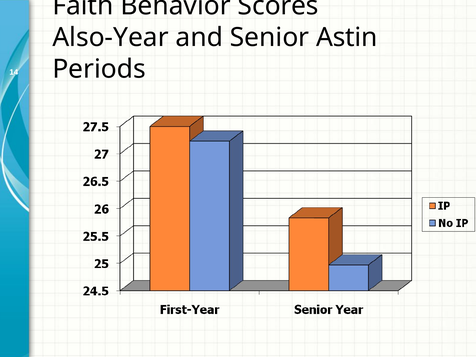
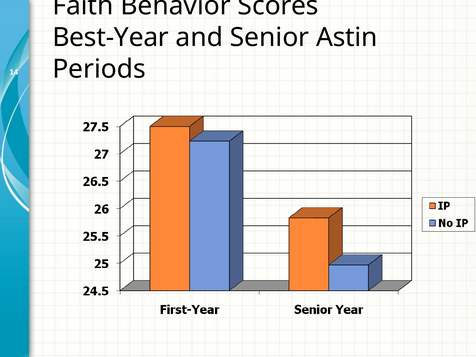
Also-Year: Also-Year -> Best-Year (111, 38)
